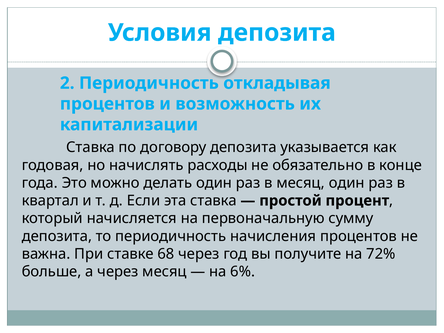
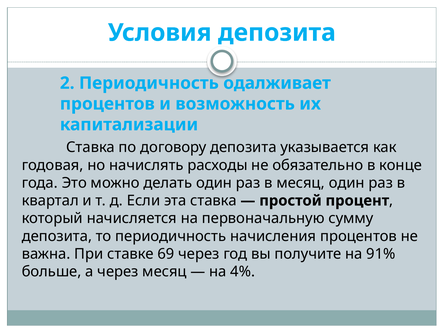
откладывая: откладывая -> одалживает (277, 83)
68: 68 -> 69 (166, 254)
72%: 72% -> 91% (381, 254)
6%: 6% -> 4% (243, 272)
